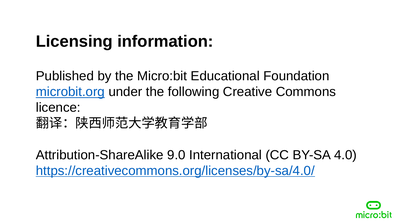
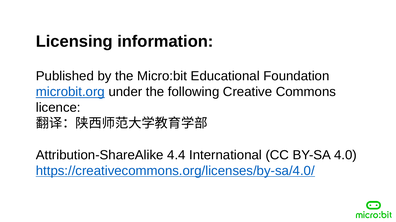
9.0: 9.0 -> 4.4 (176, 155)
